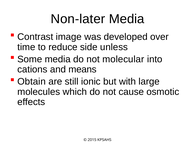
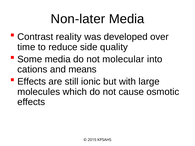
image: image -> reality (69, 37)
unless: unless -> quality (114, 47)
Obtain: Obtain -> Effects (32, 82)
